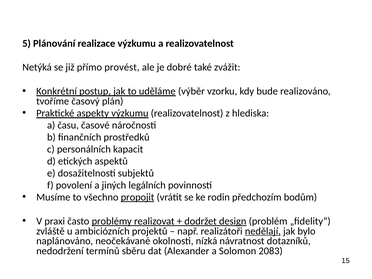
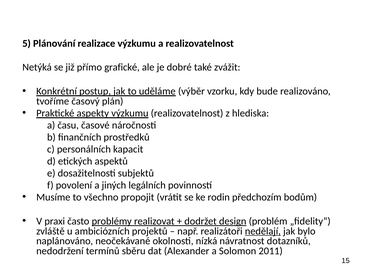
provést: provést -> grafické (122, 67)
propojit underline: present -> none (138, 197)
2083: 2083 -> 2011 (271, 251)
